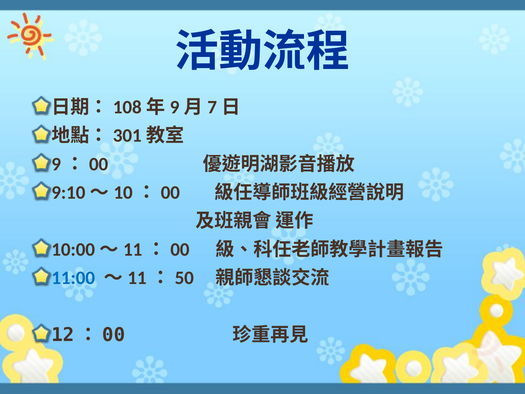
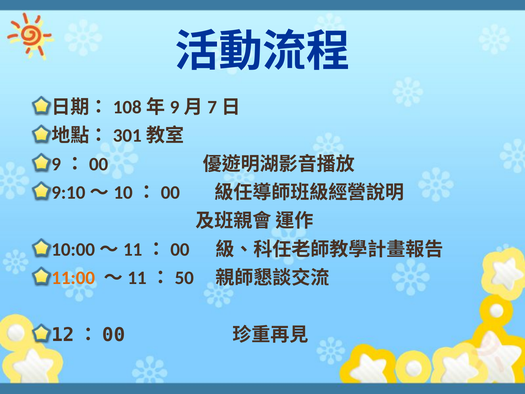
11:00 colour: blue -> orange (73, 278)
